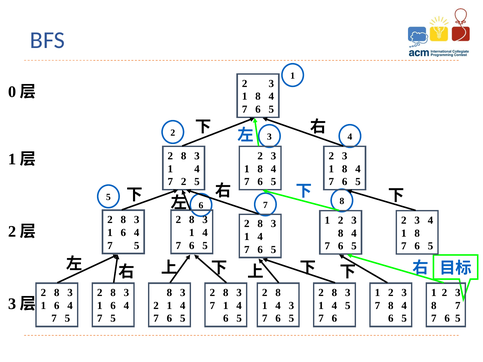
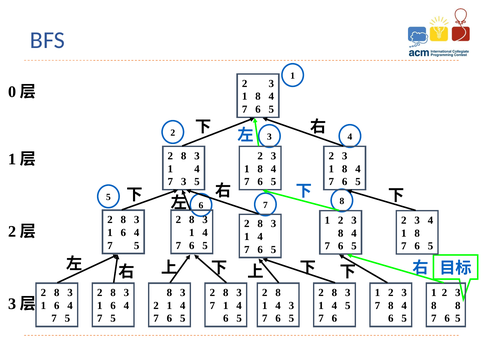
2: 2 -> 3 (184, 182)
7: 7 -> 8 (458, 306)
